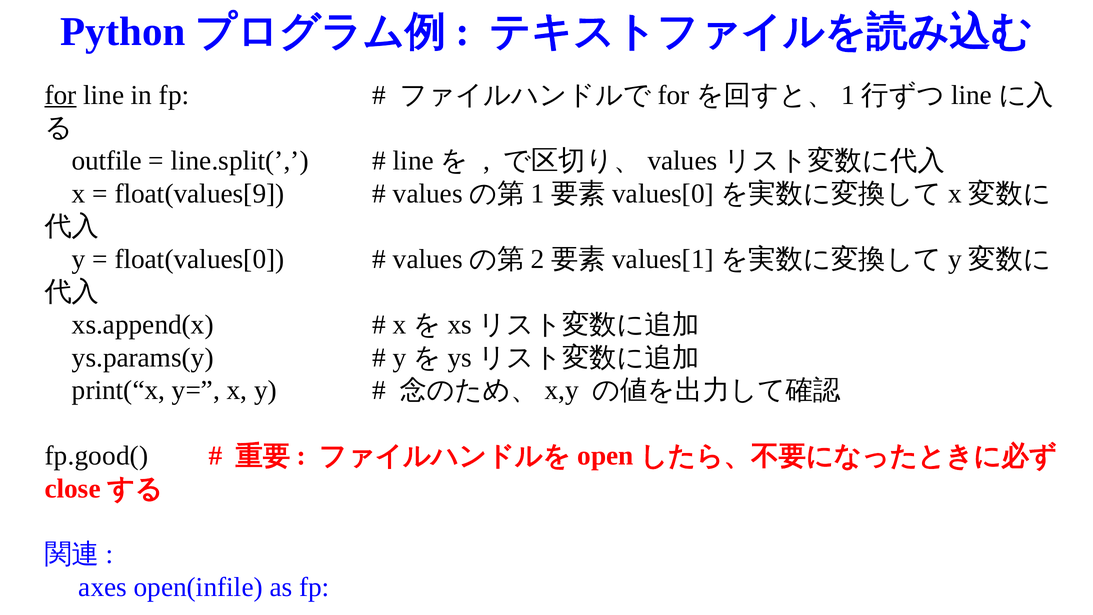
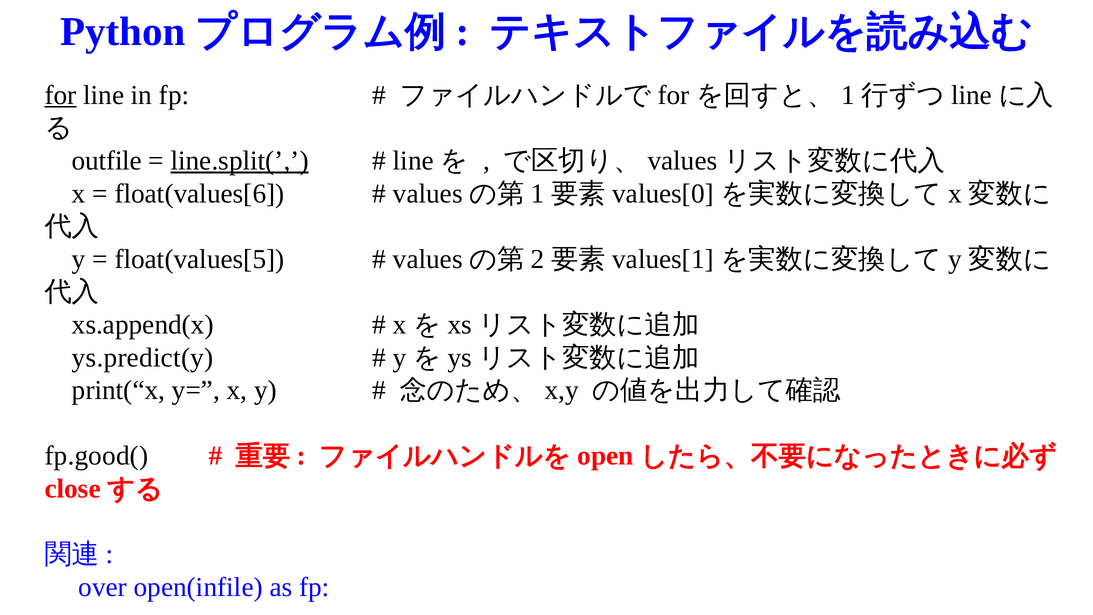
line.split( underline: none -> present (240, 161)
float(values[9: float(values[9 -> float(values[6 (199, 193)
float(values[0: float(values[0 -> float(values[5 (199, 259)
ys.params(y: ys.params(y -> ys.predict(y (143, 357)
axes: axes -> over (103, 587)
